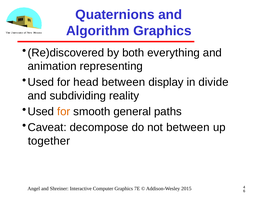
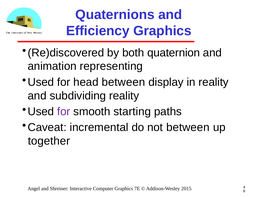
Algorithm: Algorithm -> Efficiency (98, 31)
everything: everything -> quaternion (174, 53)
in divide: divide -> reality (214, 82)
for colour: orange -> purple (64, 111)
general: general -> starting (132, 111)
decompose: decompose -> incremental (99, 127)
